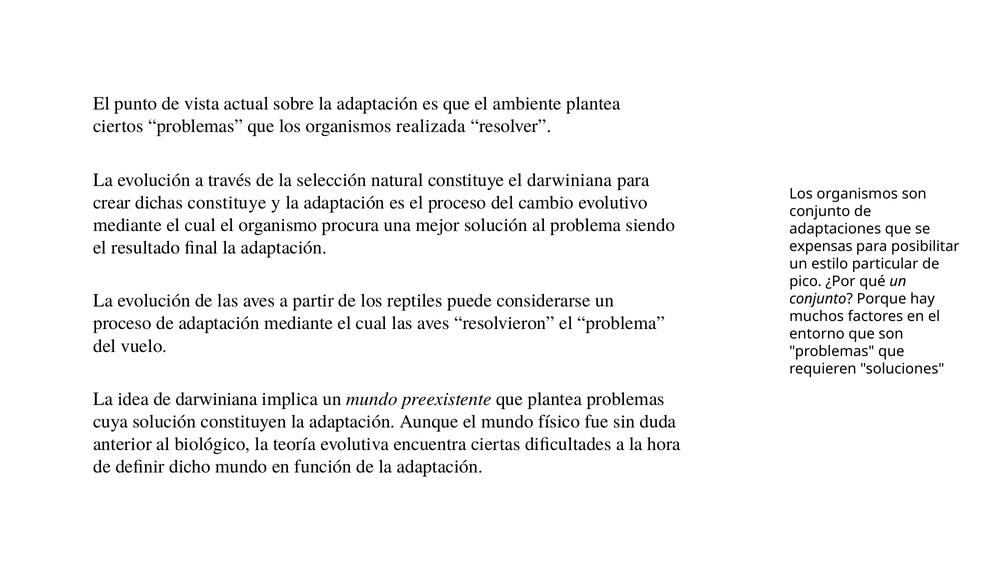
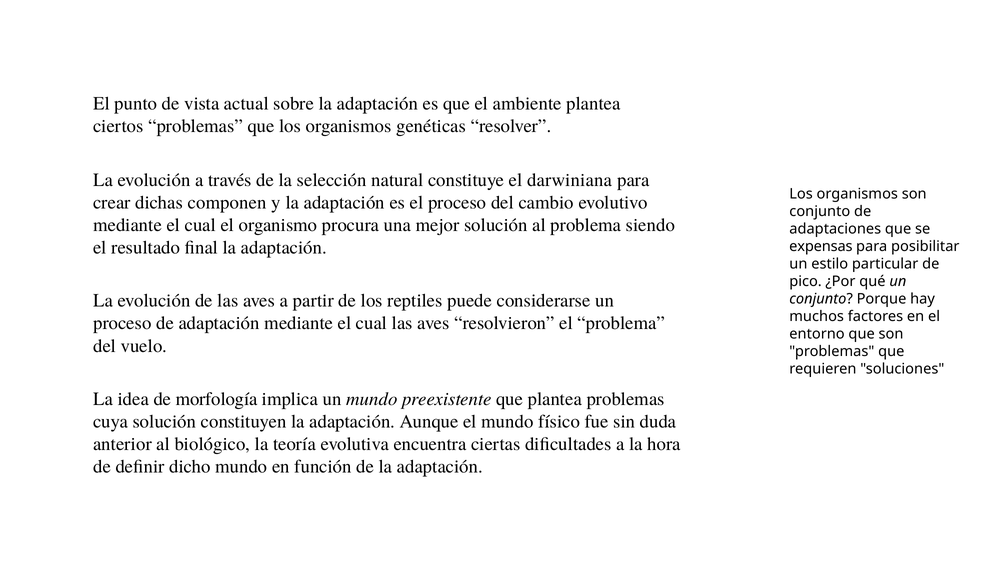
realizada: realizada -> genéticas (431, 126)
dichas constituye: constituye -> componen (227, 203)
de darwiniana: darwiniana -> morfología (217, 399)
